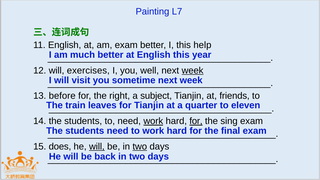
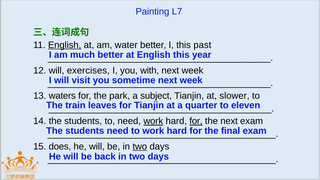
English underline: none -> present (65, 45)
am exam: exam -> water (126, 45)
help: help -> past (202, 45)
well: well -> with (150, 70)
week underline: present -> none (193, 70)
before: before -> waters (62, 96)
right: right -> park (120, 96)
friends: friends -> slower (234, 96)
the sing: sing -> next (229, 121)
will underline: present -> none (97, 146)
